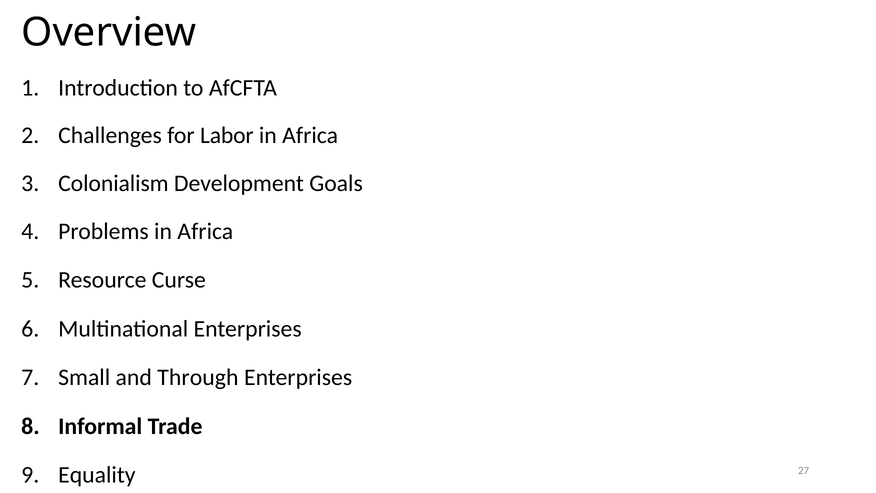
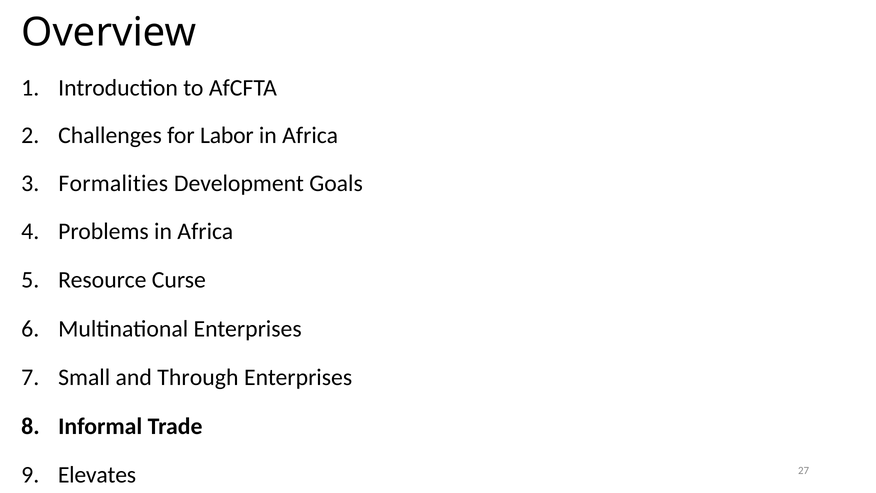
Colonialism: Colonialism -> Formalities (113, 183)
Equality: Equality -> Elevates (97, 475)
